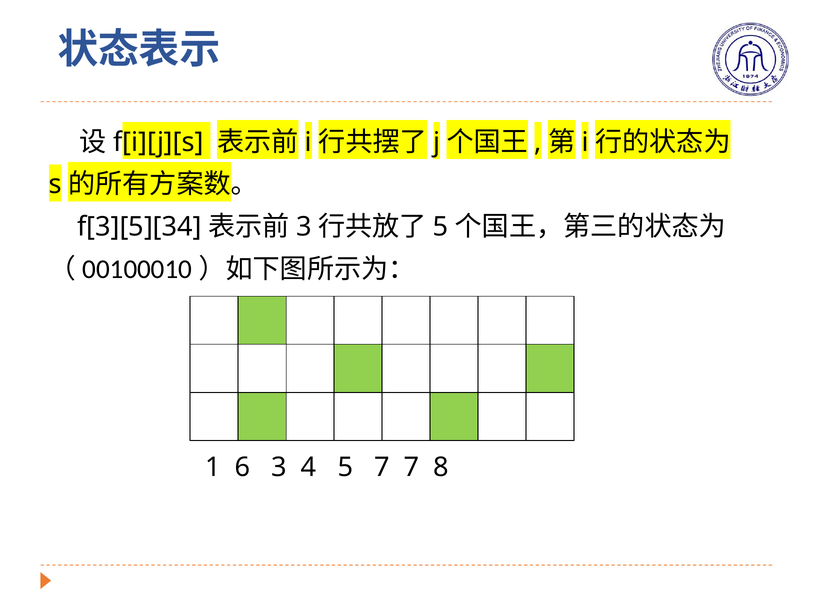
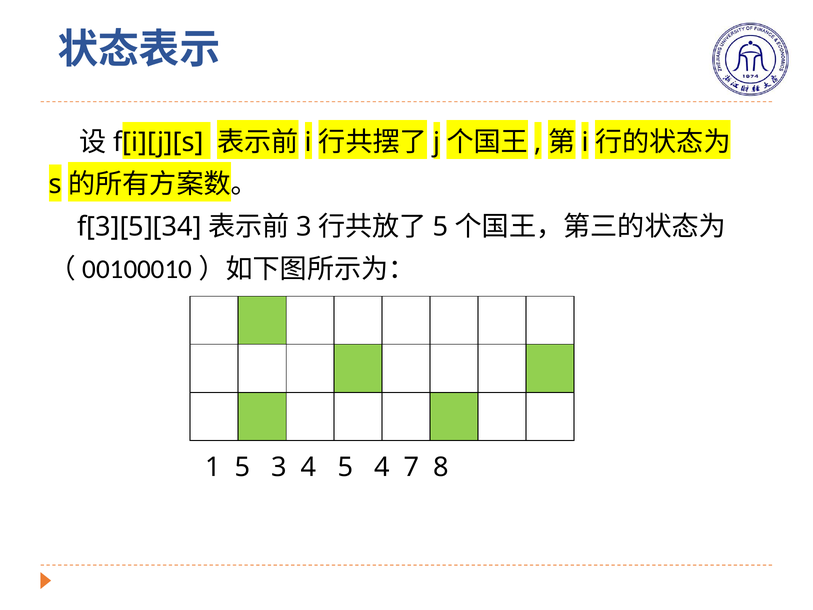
1 6: 6 -> 5 (242, 467)
5 7: 7 -> 4 (382, 467)
